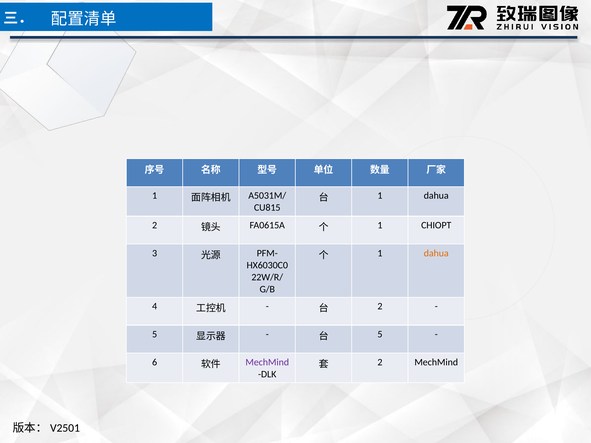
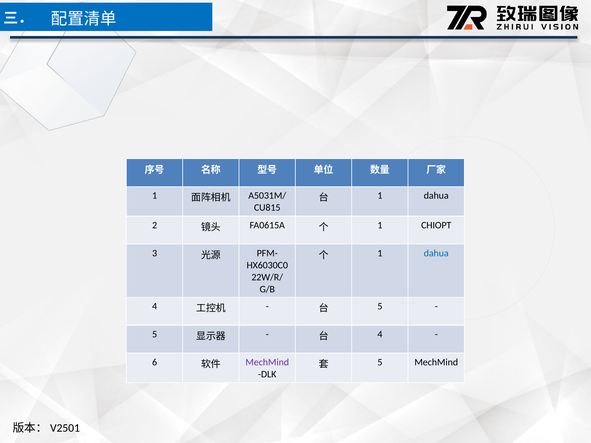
dahua colour: orange -> blue (436, 253)
2: 2 -> 5 (380, 306)
5: 5 -> 4 (380, 334)
2: 2 -> 5 (380, 362)
